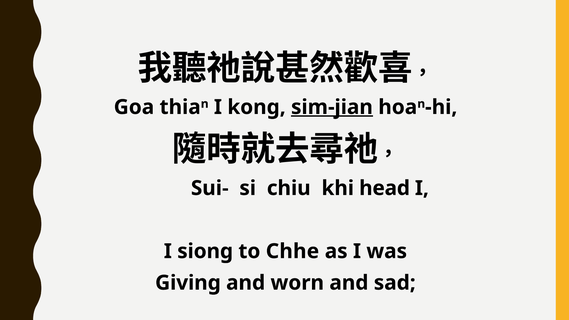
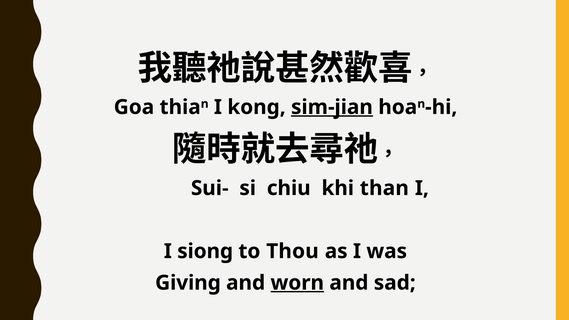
head: head -> than (384, 188)
Chhe: Chhe -> Thou (292, 251)
worn underline: none -> present (297, 283)
